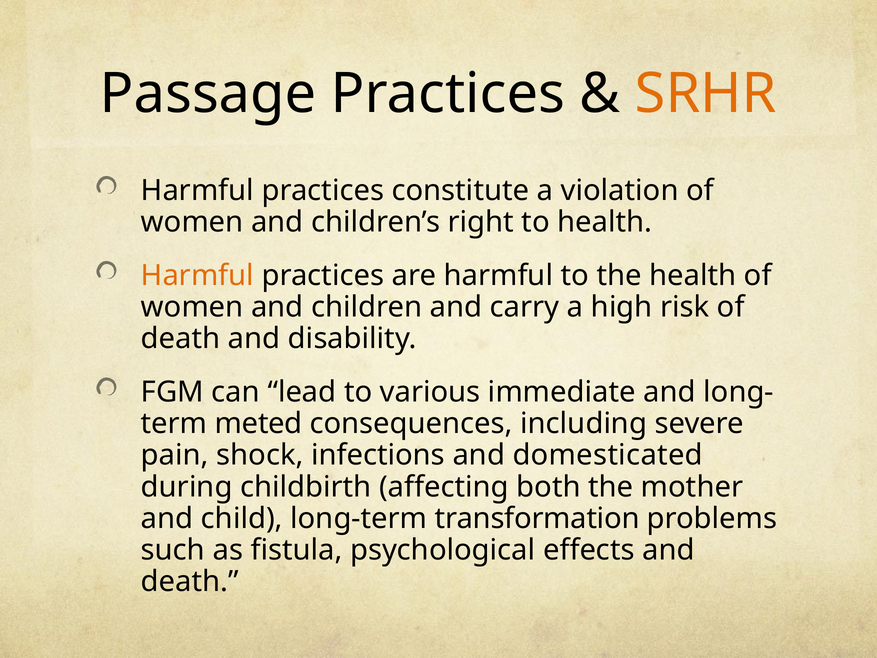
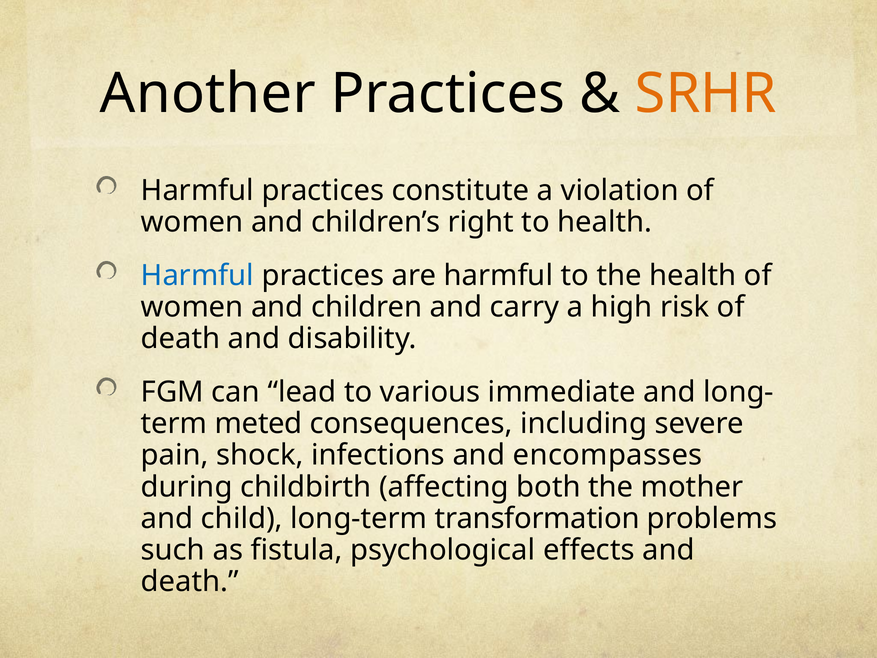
Passage: Passage -> Another (208, 94)
Harmful colour: orange -> blue (197, 275)
domesticated: domesticated -> encompasses (608, 455)
